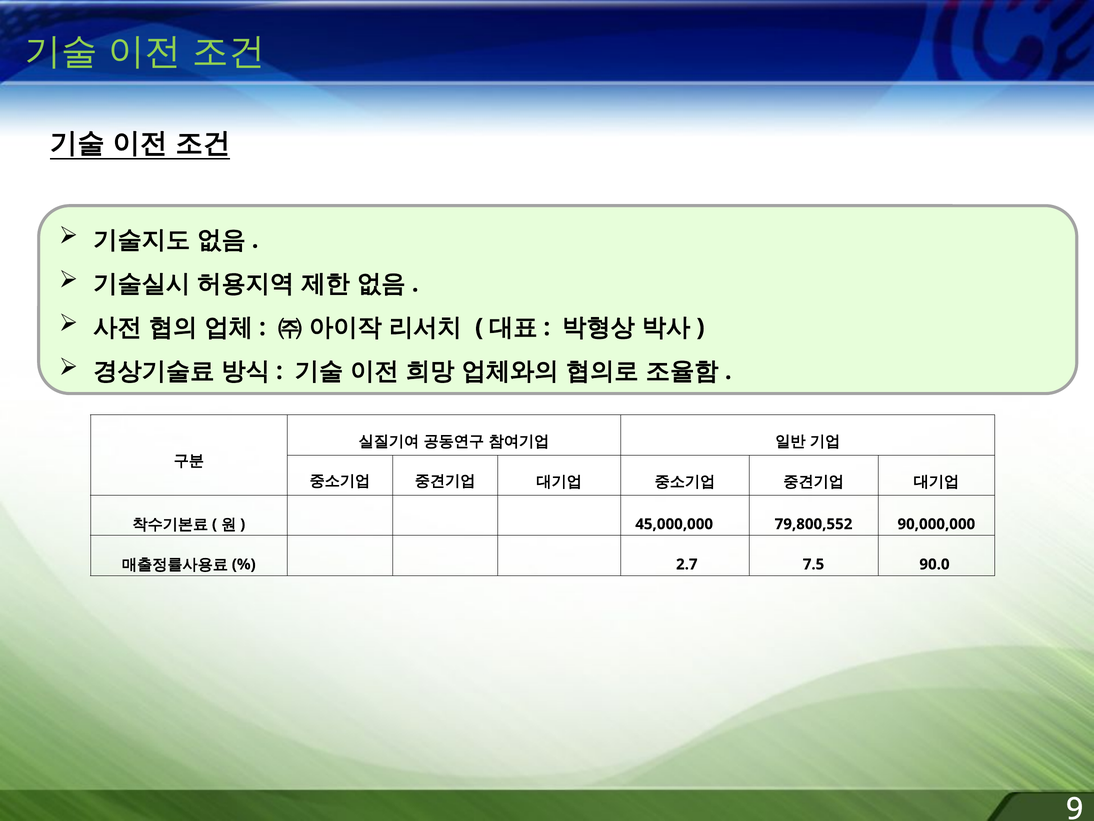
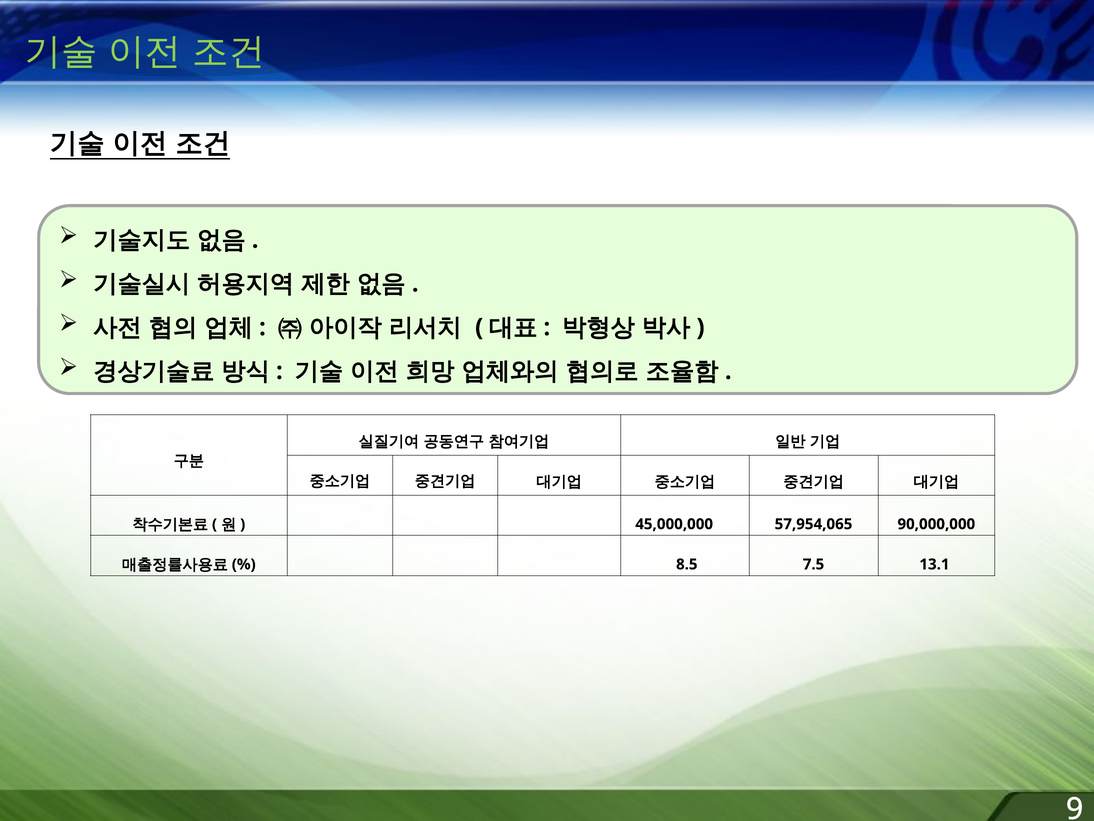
79,800,552: 79,800,552 -> 57,954,065 (814, 524)
2.7: 2.7 -> 8.5 (687, 564)
90.0: 90.0 -> 13.1 (934, 564)
